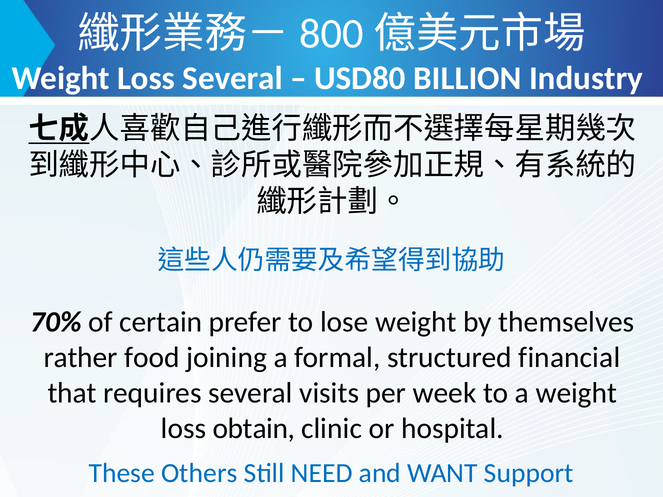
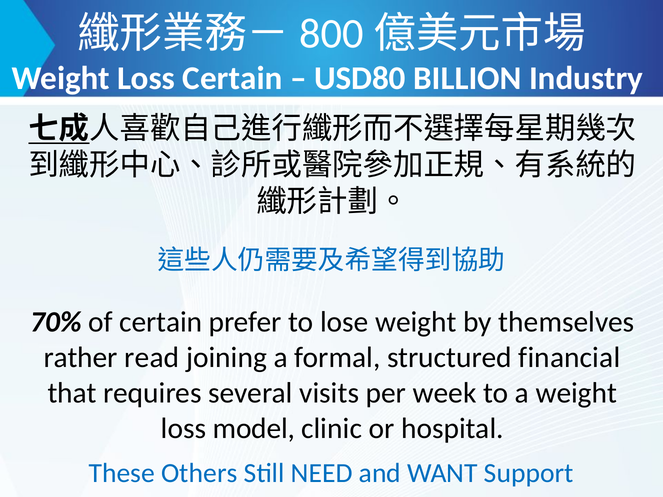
Loss Several: Several -> Certain (233, 79)
food: food -> read (152, 358)
obtain: obtain -> model (254, 429)
